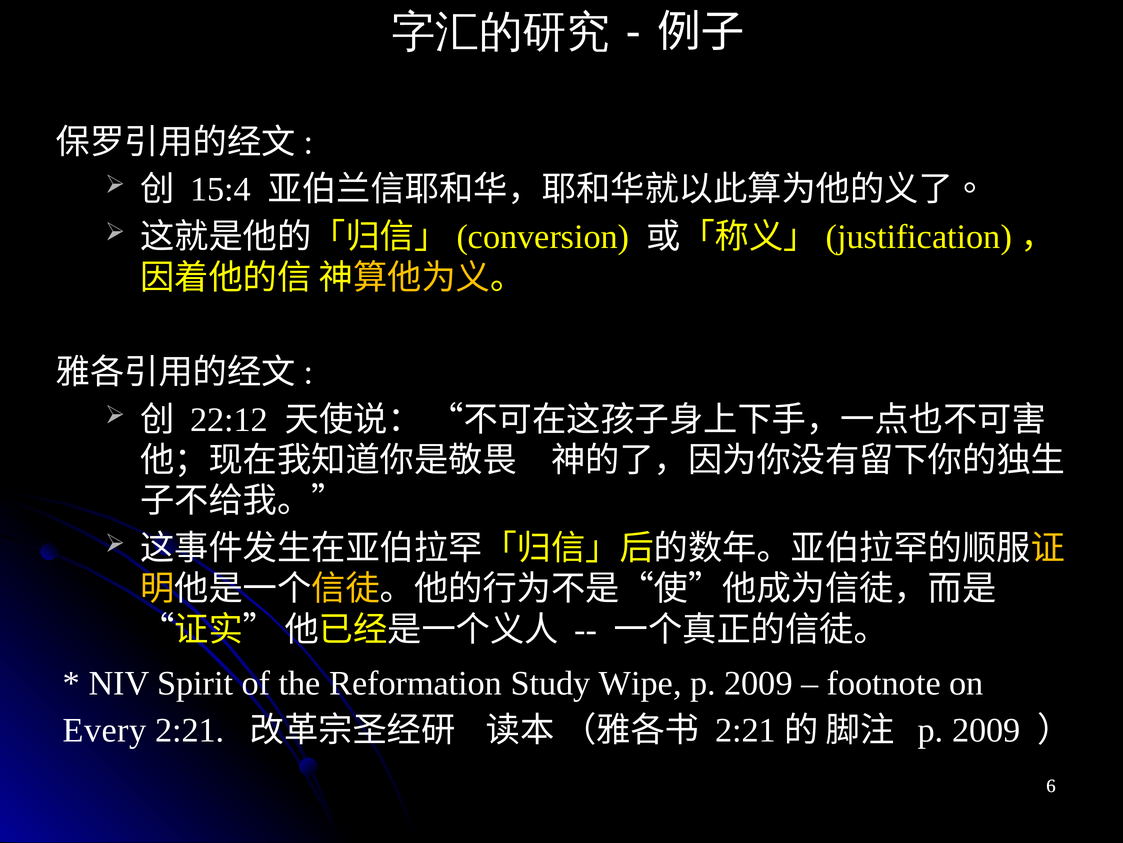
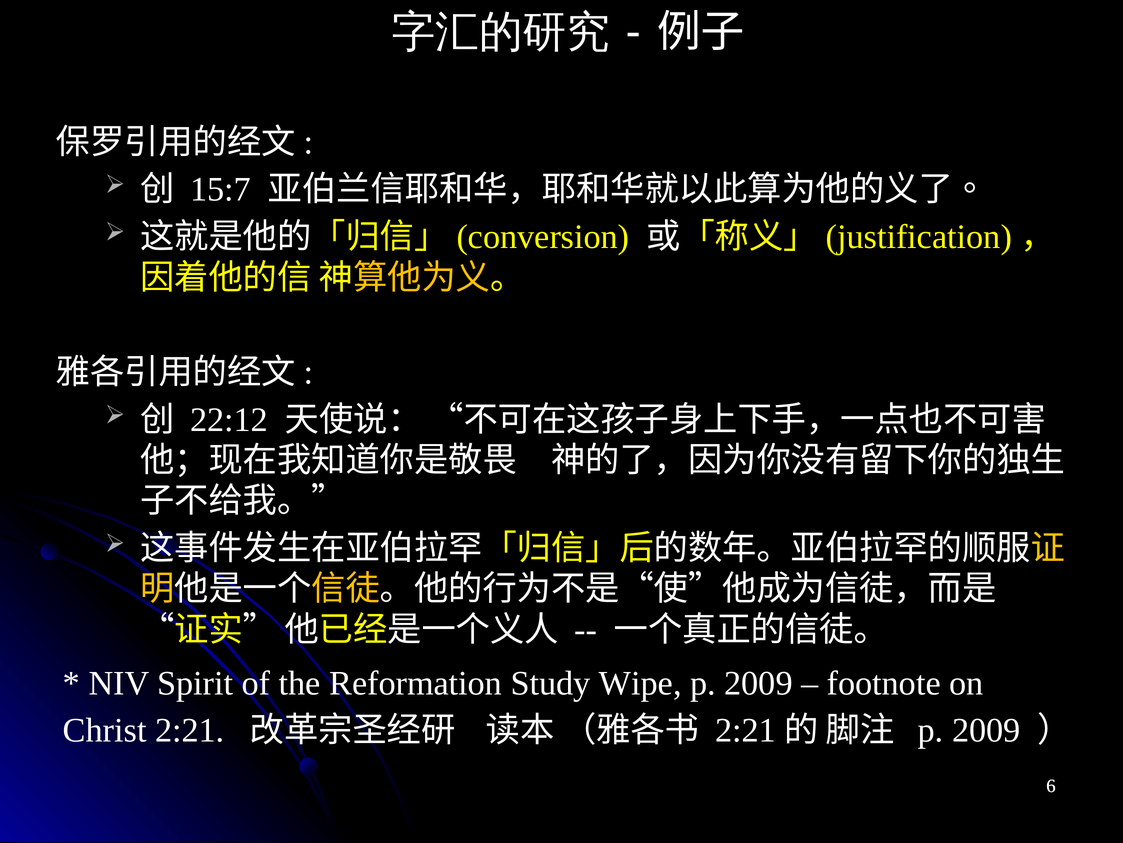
15:4: 15:4 -> 15:7 (220, 189)
Every: Every -> Christ (105, 730)
